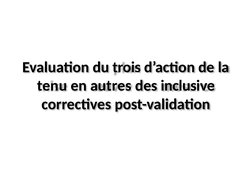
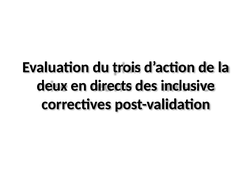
tenu: tenu -> deux (52, 86)
autres: autres -> directs (111, 86)
